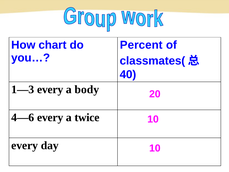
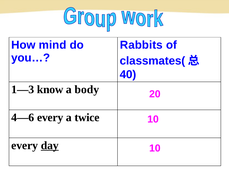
chart: chart -> mind (53, 45)
Percent: Percent -> Rabbits (141, 45)
1—3 every: every -> know (50, 89)
day underline: none -> present (50, 145)
